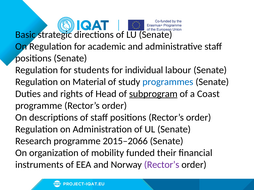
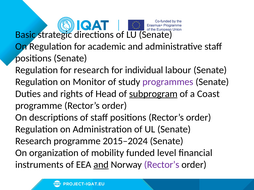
for students: students -> research (91, 70)
Material: Material -> Monitor (89, 82)
programmes colour: blue -> purple (168, 82)
2015–2066: 2015–2066 -> 2015–2024 (125, 141)
their: their -> level (167, 153)
and underline: none -> present (101, 165)
